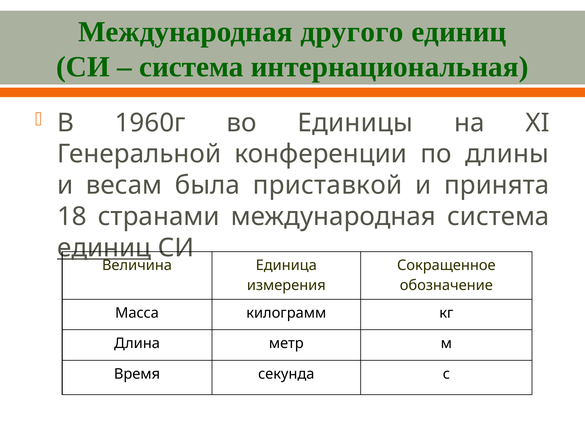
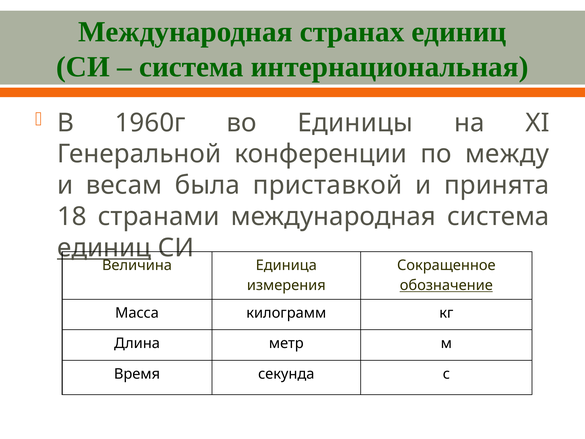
другого: другого -> странах (352, 32)
длины: длины -> между (507, 154)
обозначение underline: none -> present (446, 285)
